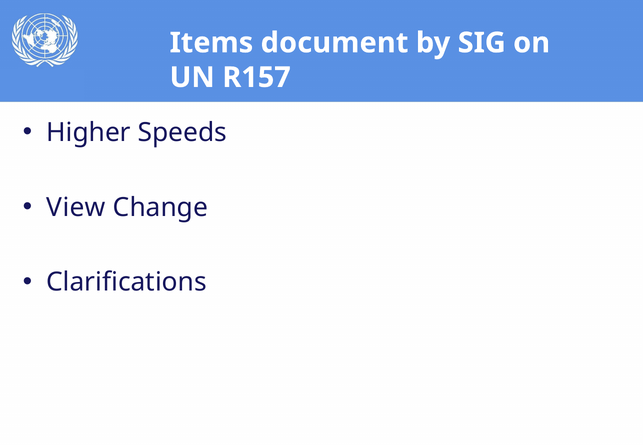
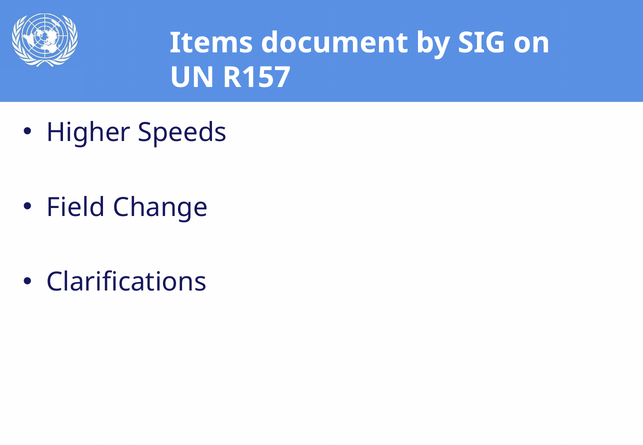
View: View -> Field (76, 207)
